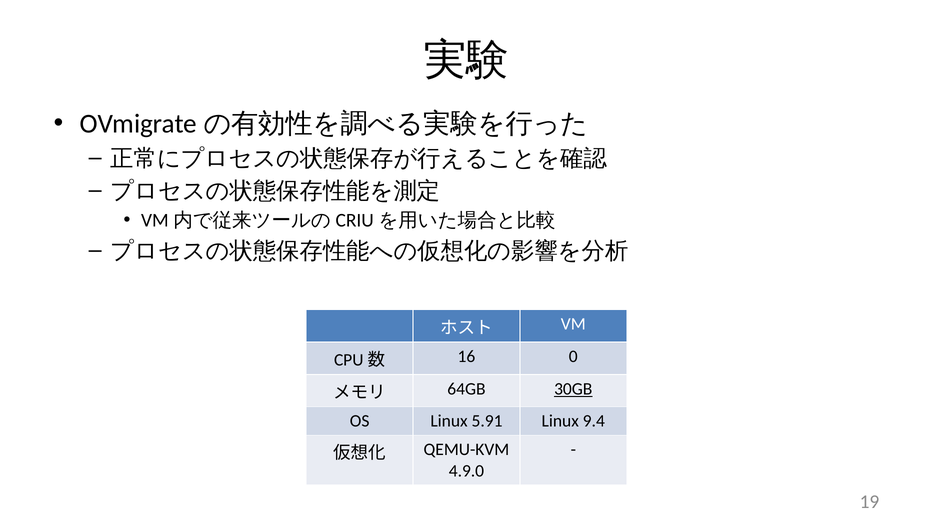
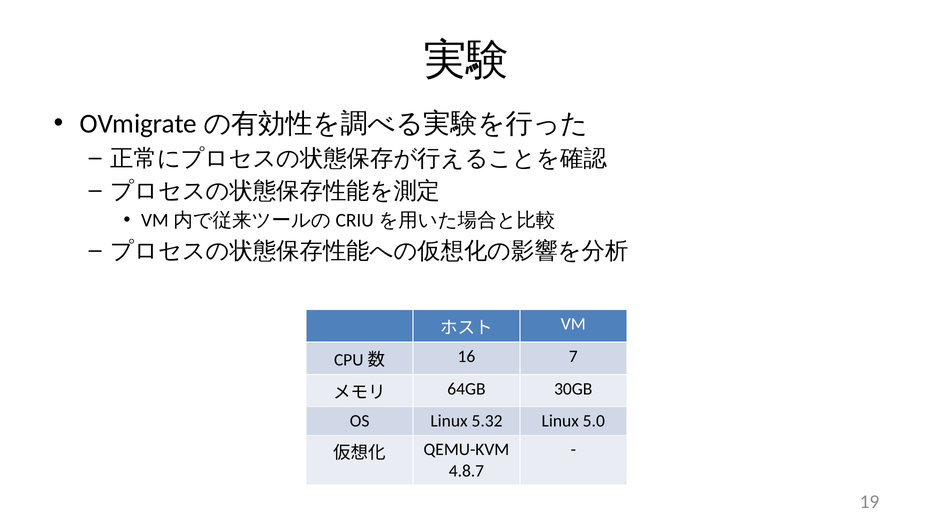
0: 0 -> 7 (573, 356)
30GB underline: present -> none (573, 389)
5.91: 5.91 -> 5.32 (487, 421)
9.4: 9.4 -> 5.0 (594, 421)
4.9.0: 4.9.0 -> 4.8.7 (466, 471)
